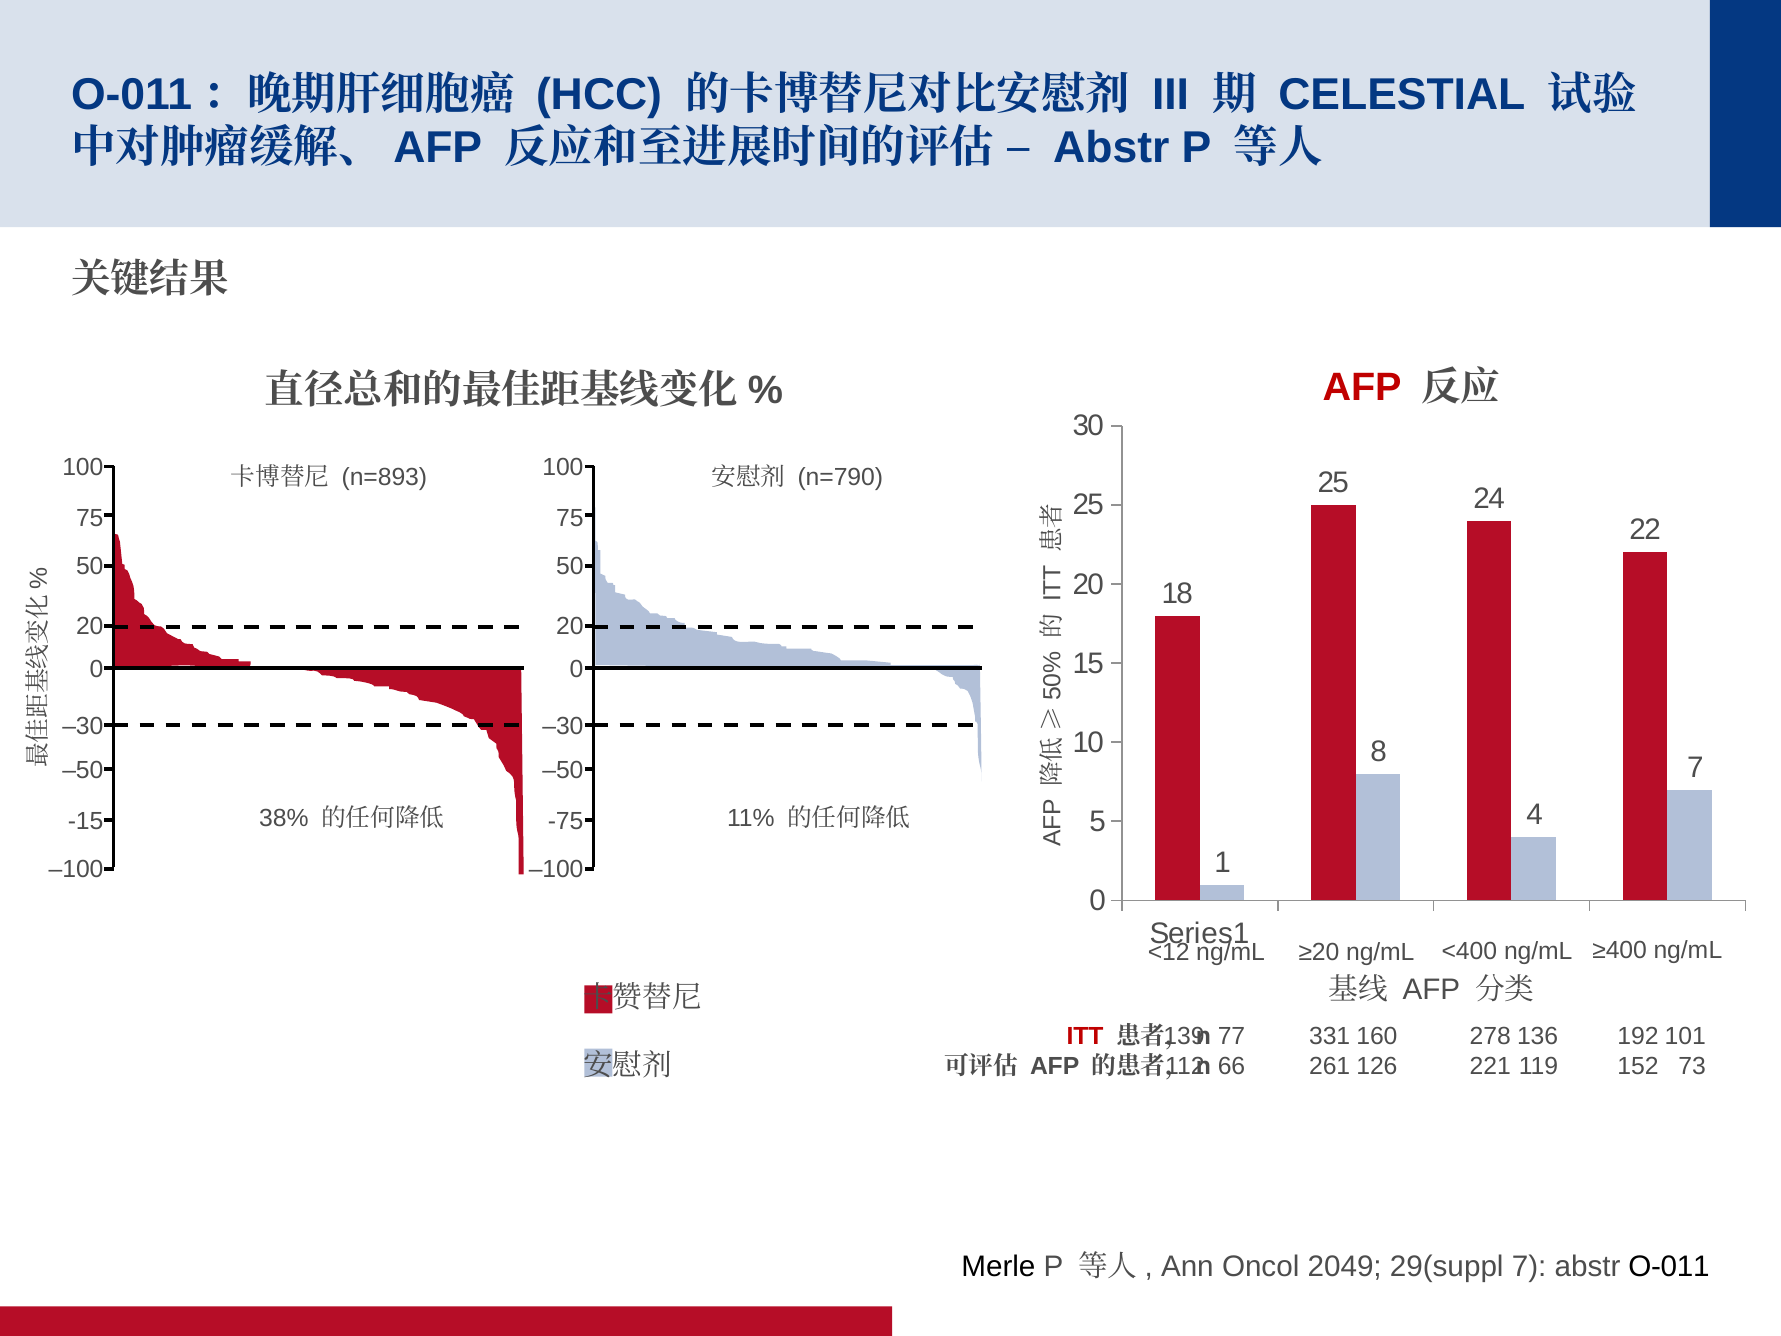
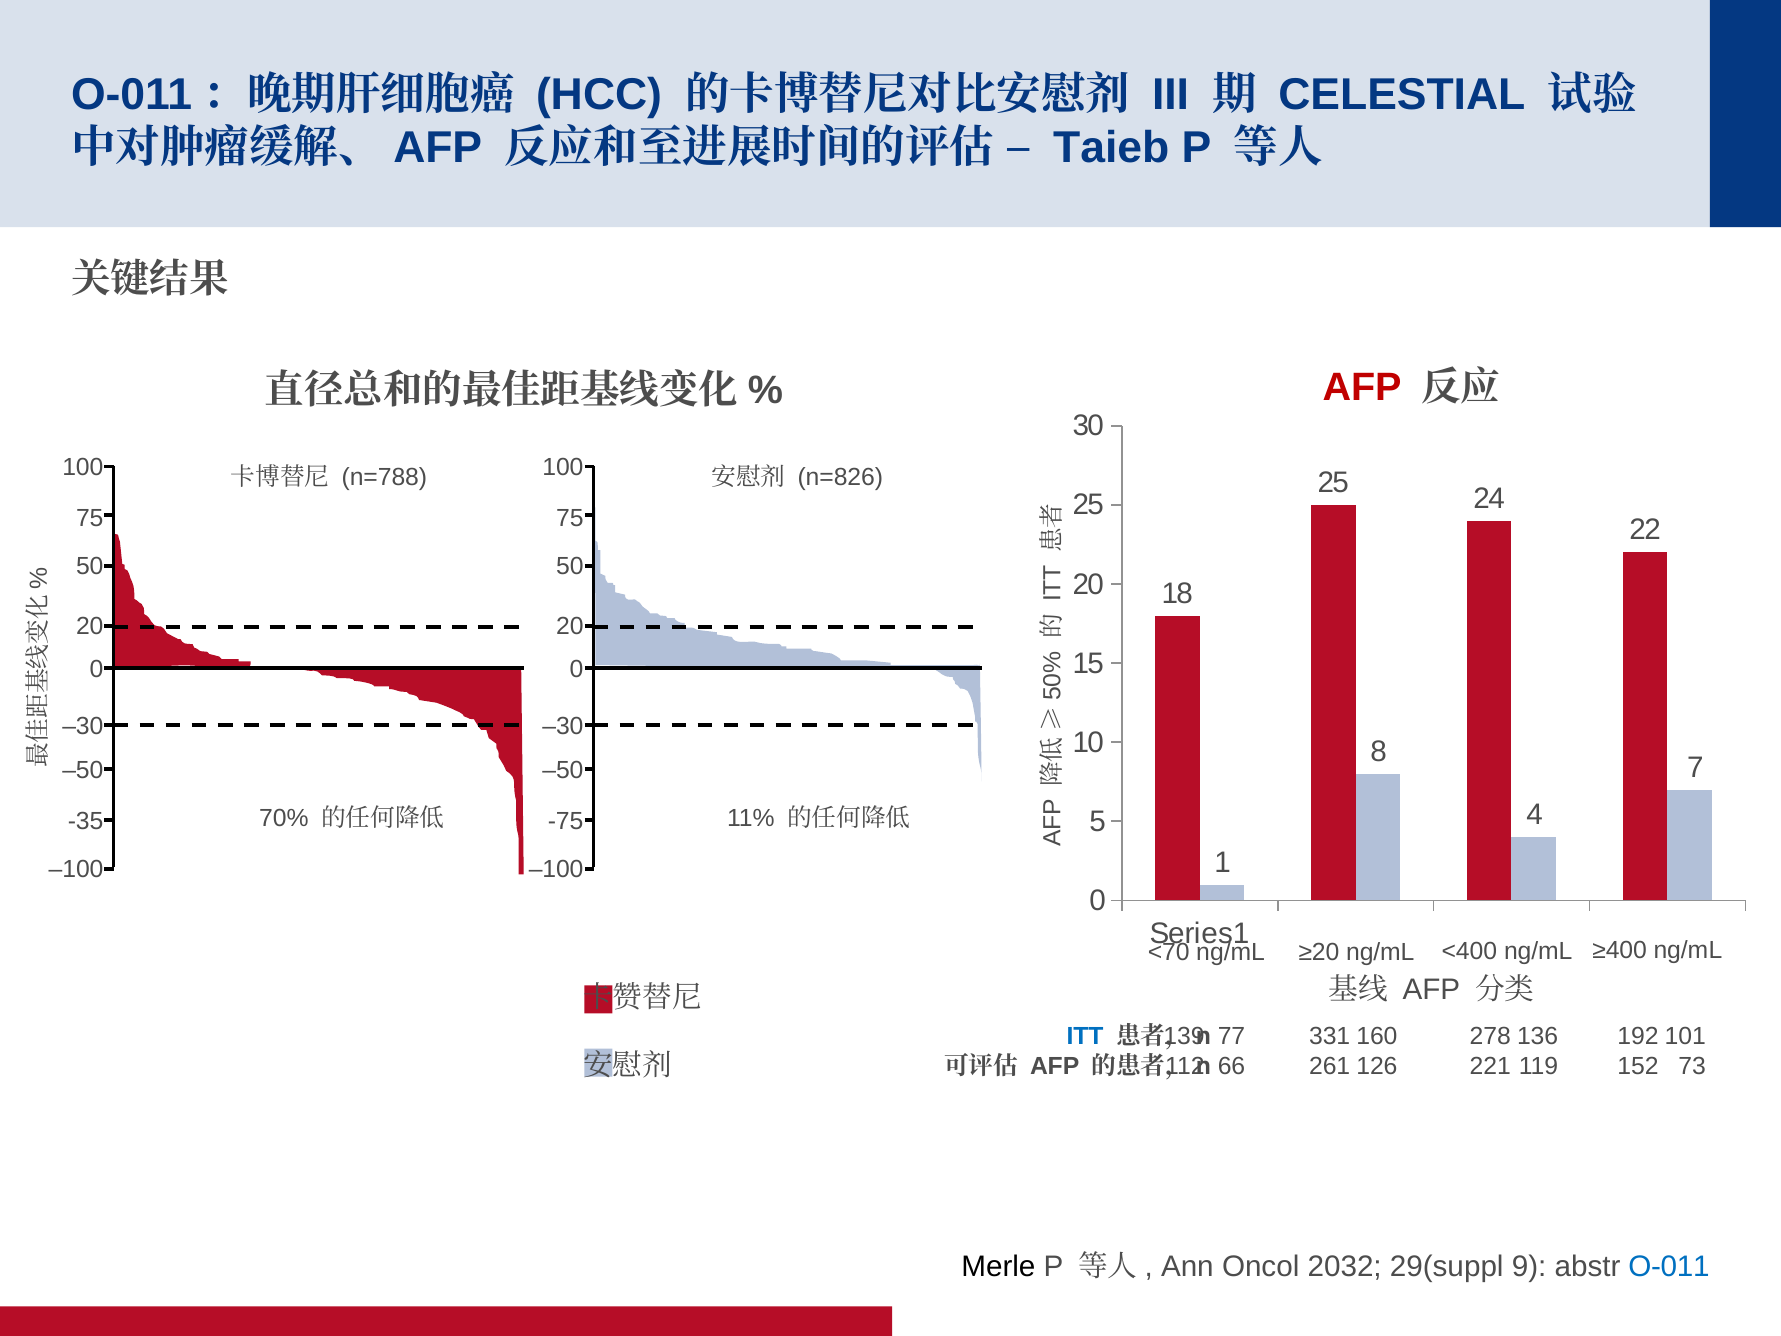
Abstr: Abstr -> Taieb (1111, 148)
n=893: n=893 -> n=788 (384, 477)
n=790: n=790 -> n=826 (840, 477)
38%: 38% -> 70% (284, 818)
-15: -15 -> -35 (86, 822)
<12: <12 -> <70 (1169, 952)
ITT colour: red -> blue (1085, 1037)
2049: 2049 -> 2032 (1345, 1266)
29(suppl 7: 7 -> 9 (1529, 1266)
O-011 colour: black -> blue (1669, 1266)
